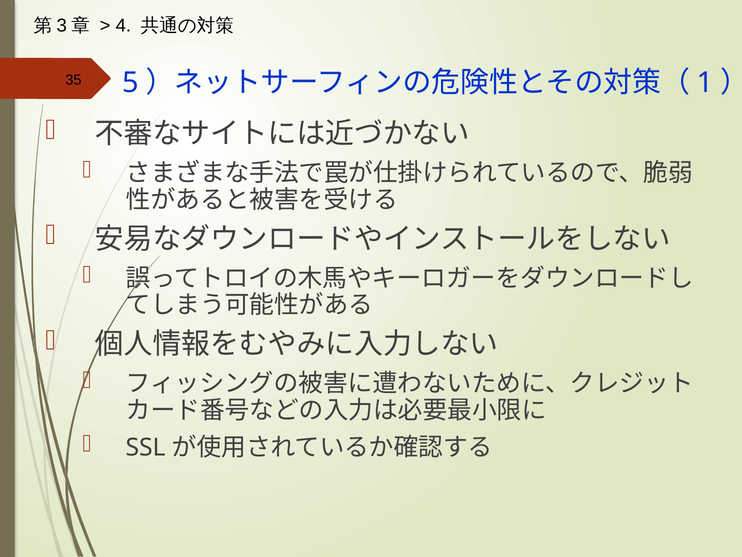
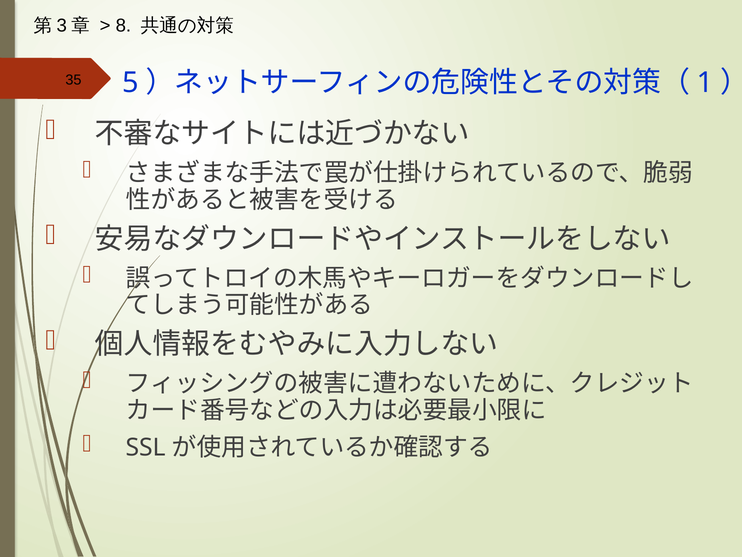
4: 4 -> 8 (123, 25)
